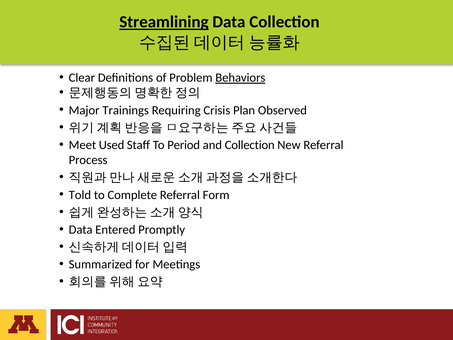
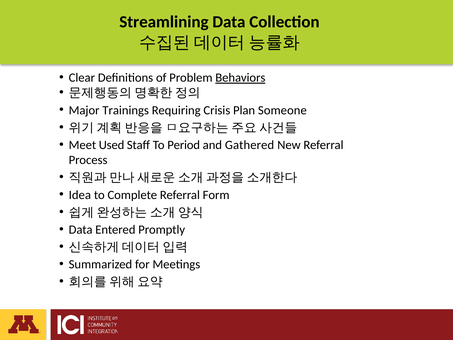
Streamlining underline: present -> none (164, 22)
Observed: Observed -> Someone (282, 110)
and Collection: Collection -> Gathered (250, 145)
Told: Told -> Idea (80, 195)
